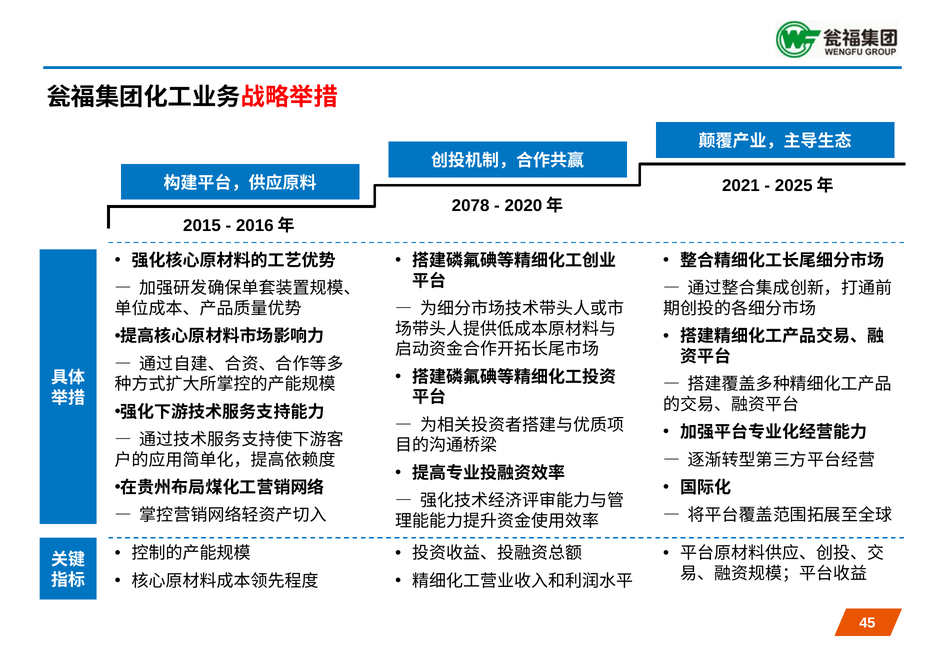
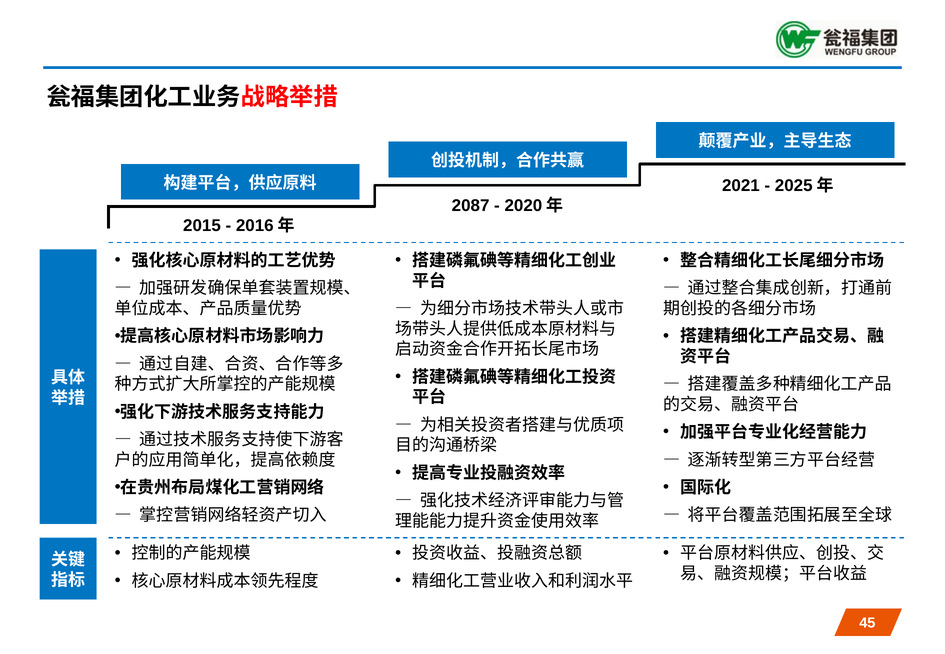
2078: 2078 -> 2087 (471, 206)
